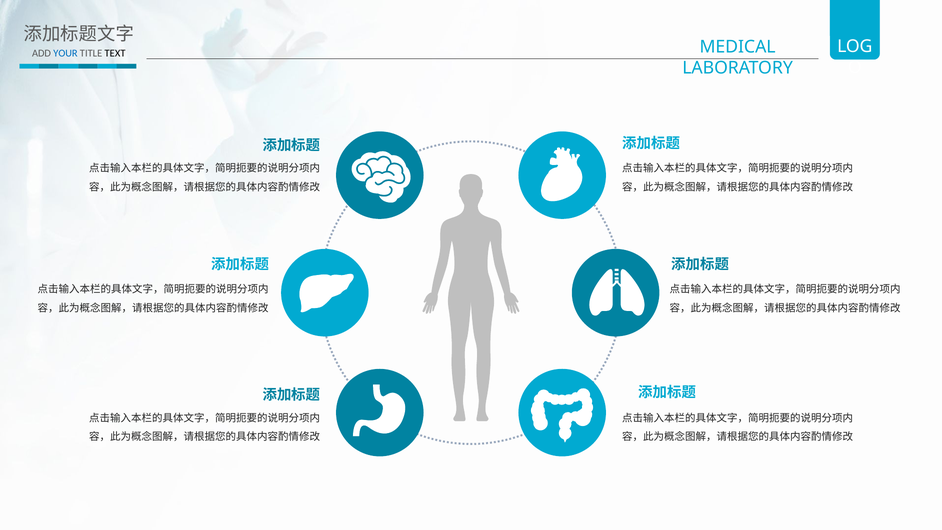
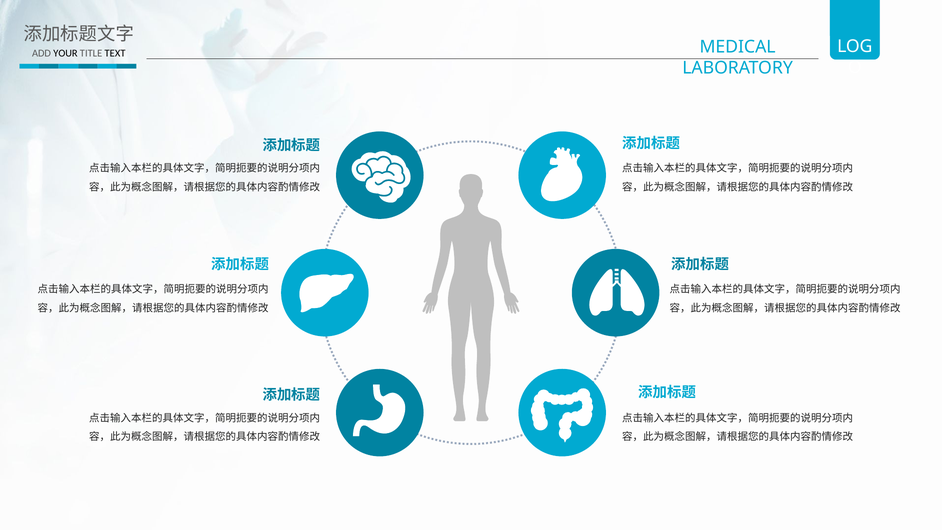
YOUR colour: blue -> black (65, 53)
